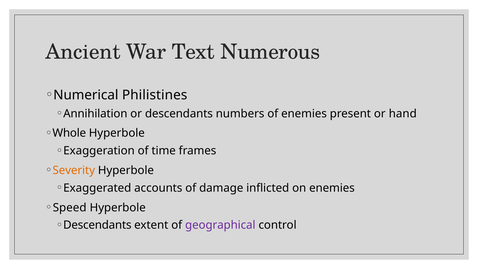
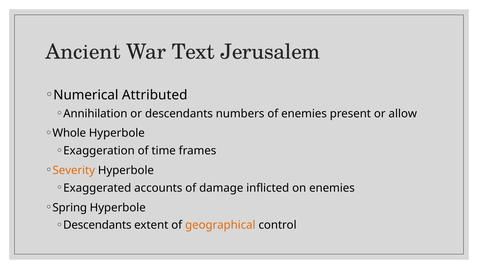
Numerous: Numerous -> Jerusalem (270, 52)
Philistines: Philistines -> Attributed (155, 95)
hand: hand -> allow (403, 114)
Speed: Speed -> Spring (70, 207)
geographical colour: purple -> orange (220, 225)
